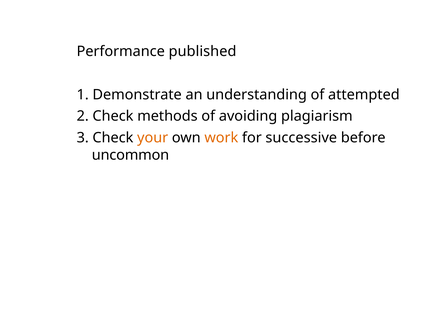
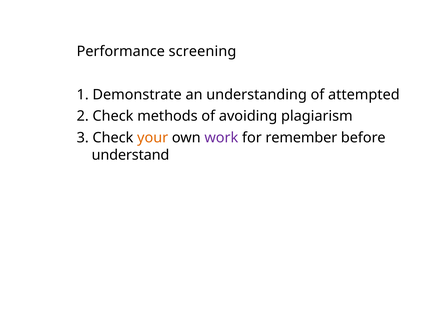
published: published -> screening (202, 52)
work colour: orange -> purple (221, 138)
successive: successive -> remember (301, 138)
uncommon: uncommon -> understand (130, 155)
